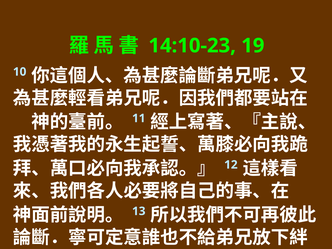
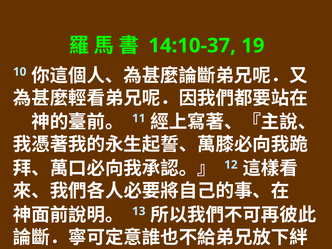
14:10-23: 14:10-23 -> 14:10-37 (192, 46)
